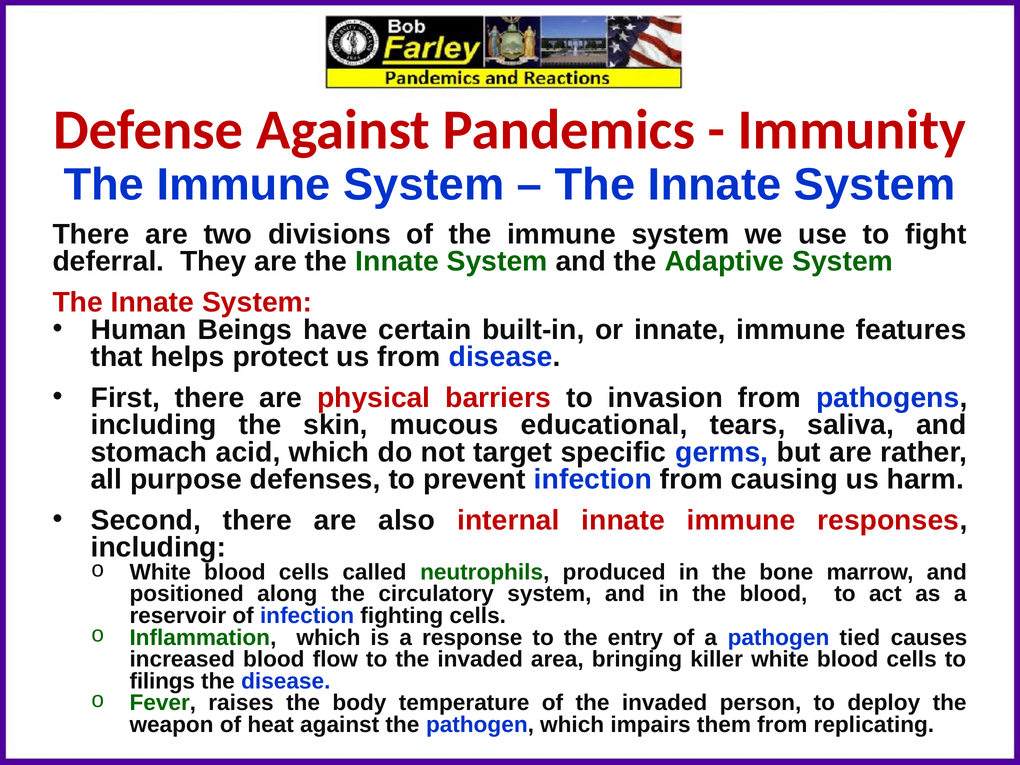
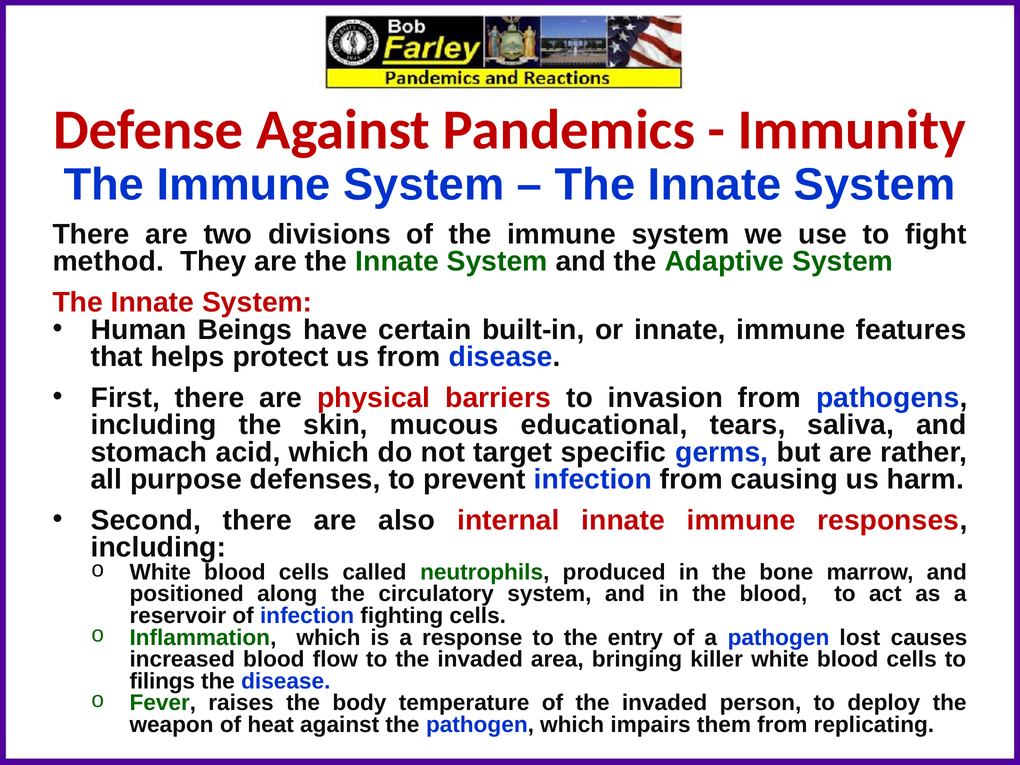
deferral: deferral -> method (108, 262)
tied: tied -> lost (860, 638)
